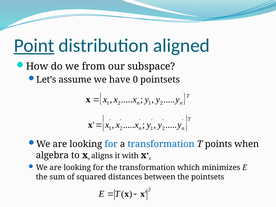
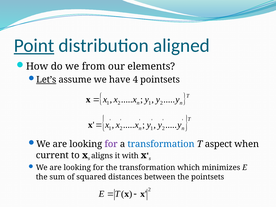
subspace: subspace -> elements (151, 66)
Let’s underline: none -> present (46, 80)
0: 0 -> 4 (135, 80)
for colour: blue -> purple (111, 144)
points: points -> aspect (218, 144)
algebra: algebra -> current (52, 155)
